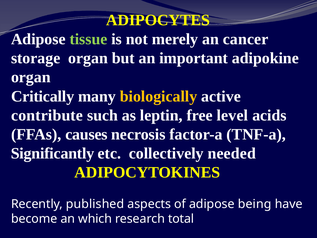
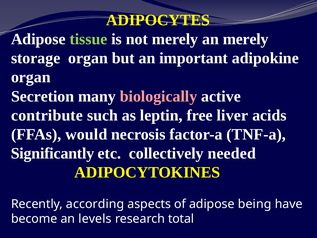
an cancer: cancer -> merely (246, 39)
Critically: Critically -> Secretion (43, 96)
biologically colour: yellow -> pink (159, 96)
level: level -> liver (232, 115)
causes: causes -> would (86, 134)
published: published -> according (95, 204)
which: which -> levels (95, 219)
